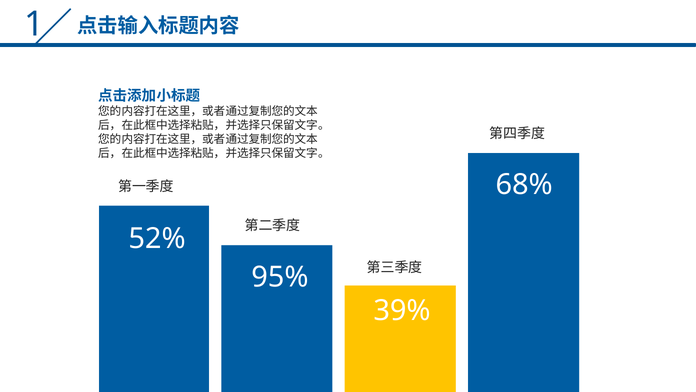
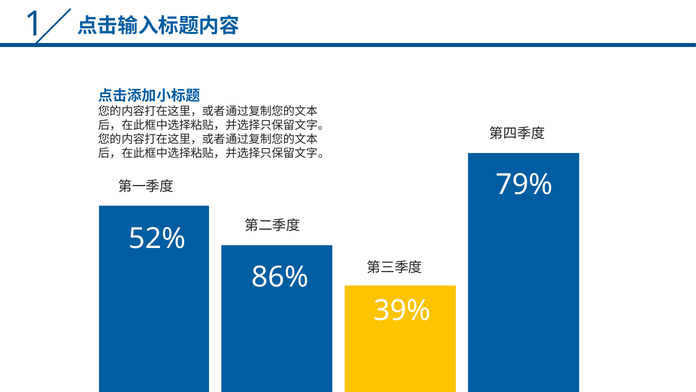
68%: 68% -> 79% (524, 184)
95%: 95% -> 86% (280, 277)
